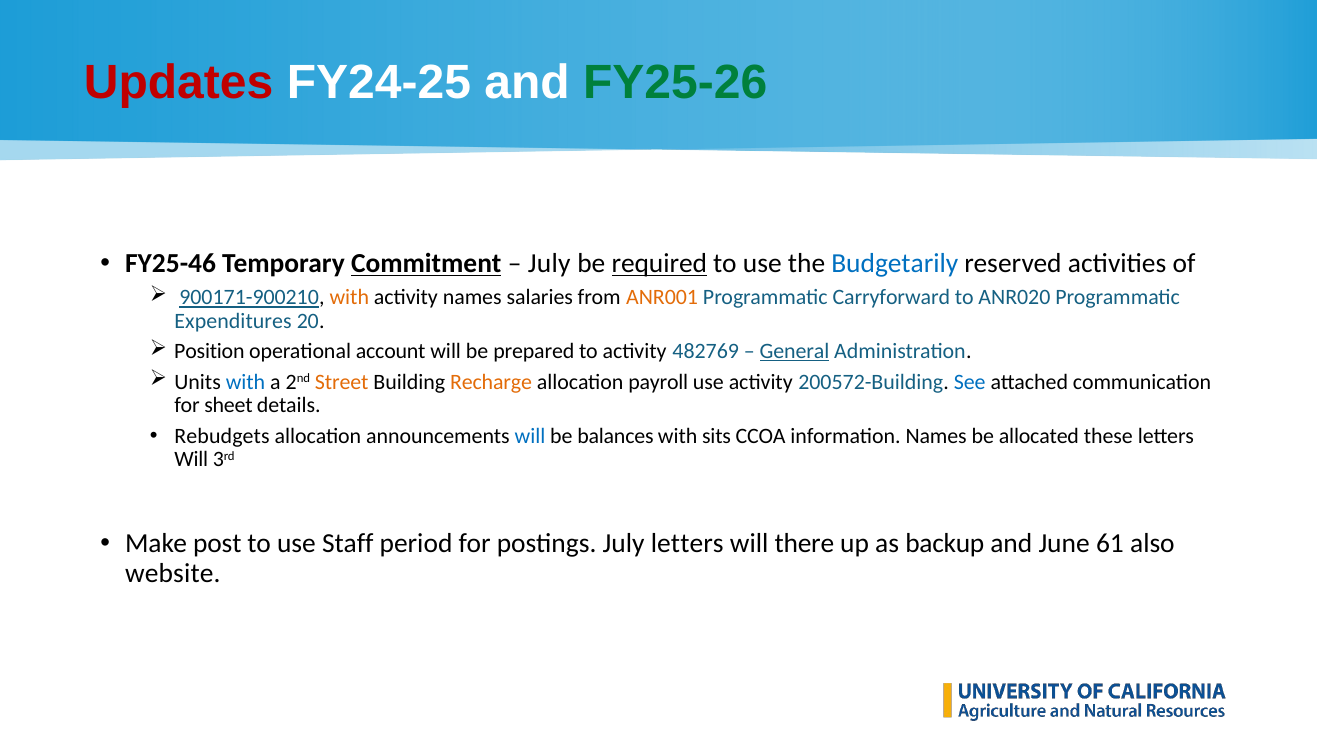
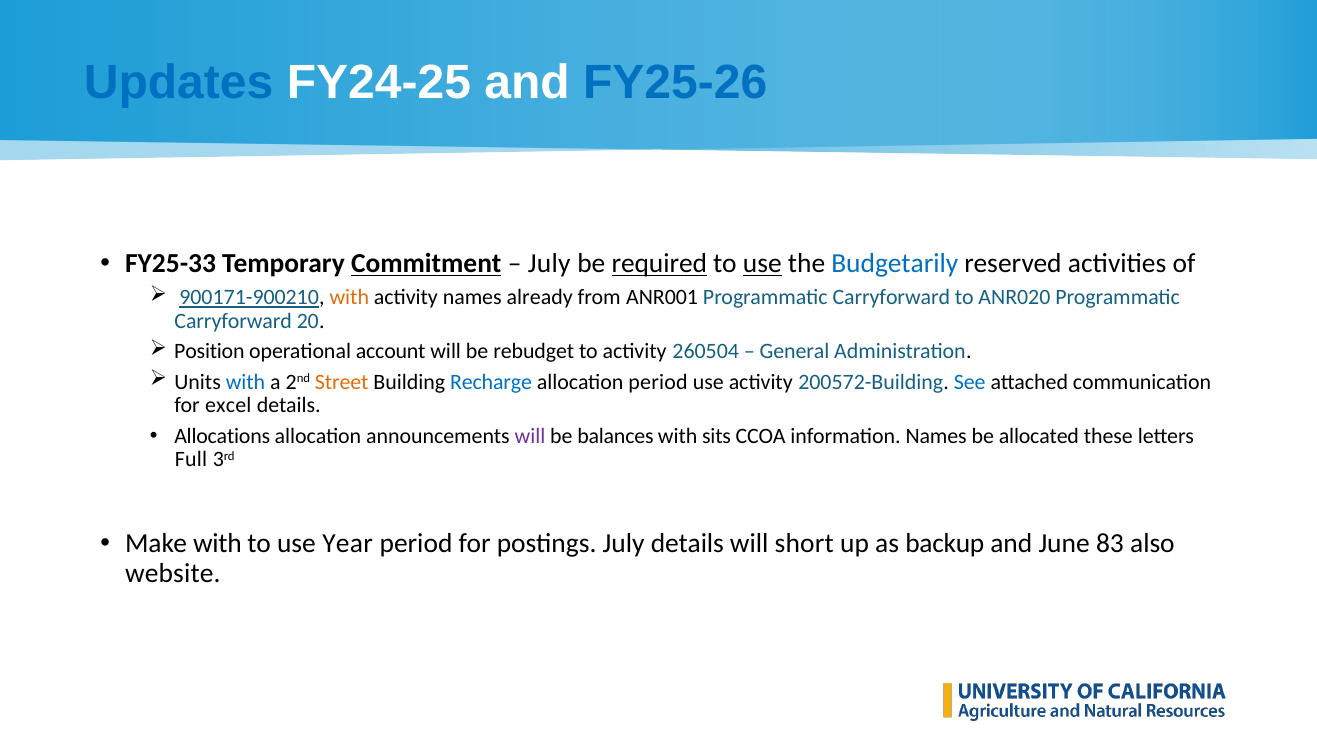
Updates colour: red -> blue (179, 82)
FY25-26 colour: green -> blue (675, 82)
FY25-46: FY25-46 -> FY25-33 (171, 264)
use underline: none -> present (762, 264)
salaries: salaries -> already (540, 297)
ANR001 colour: orange -> black (662, 297)
Expenditures: Expenditures -> Carryforward (233, 321)
prepared: prepared -> rebudget (534, 351)
482769: 482769 -> 260504 (706, 351)
General underline: present -> none (795, 351)
Recharge colour: orange -> blue (491, 382)
allocation payroll: payroll -> period (658, 382)
sheet: sheet -> excel (228, 405)
Rebudgets: Rebudgets -> Allocations (222, 436)
will colour: blue -> purple (530, 436)
Will: Will -> Full (191, 459)
Make post: post -> with (217, 543)
Staff: Staff -> Year (348, 543)
July letters: letters -> details (687, 543)
there: there -> short (804, 543)
61: 61 -> 83 (1110, 543)
